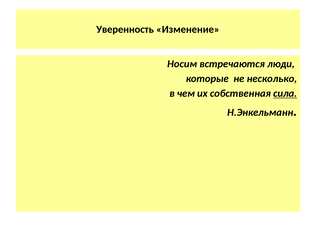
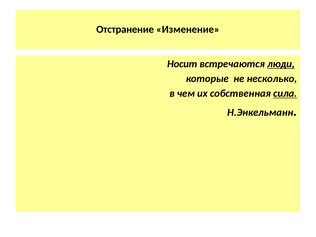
Уверенность: Уверенность -> Отстранение (125, 29)
Носим: Носим -> Носит (182, 64)
люди underline: none -> present (281, 64)
